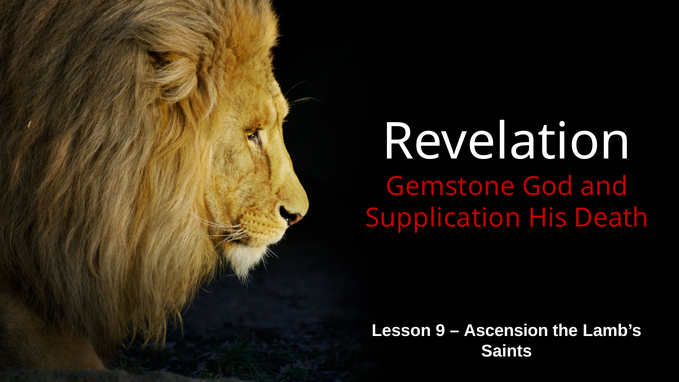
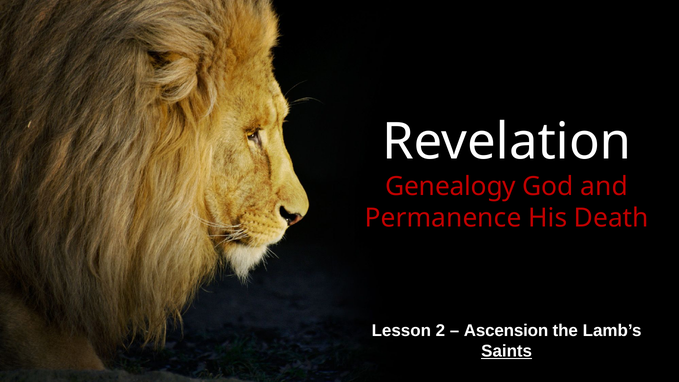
Gemstone: Gemstone -> Genealogy (451, 186)
Supplication: Supplication -> Permanence (443, 218)
9: 9 -> 2 (440, 331)
Saints underline: none -> present (507, 351)
